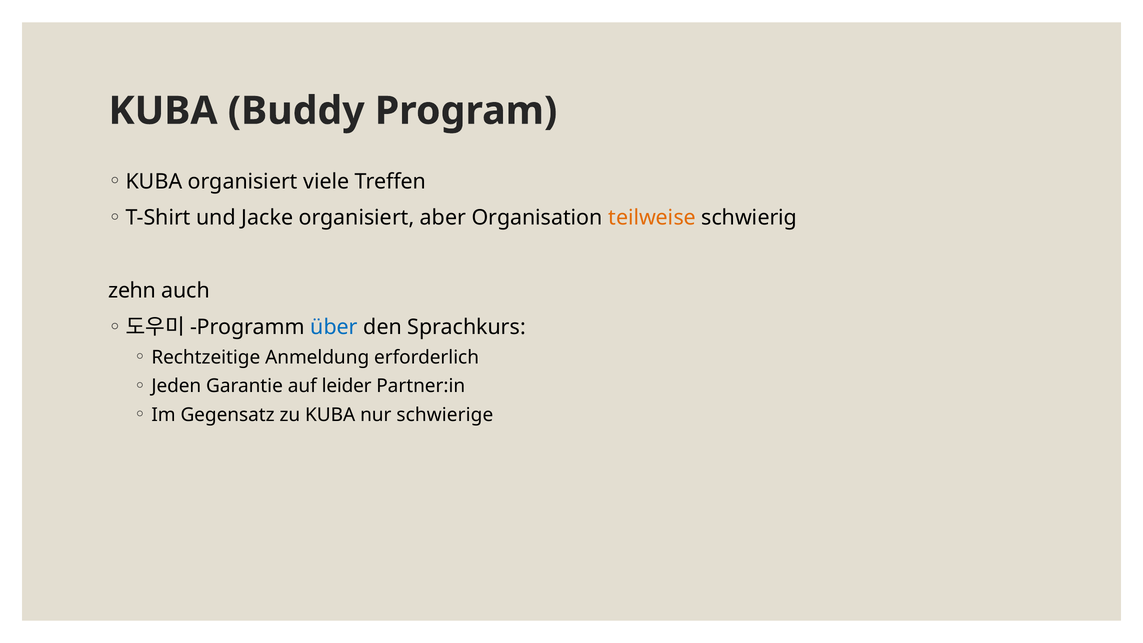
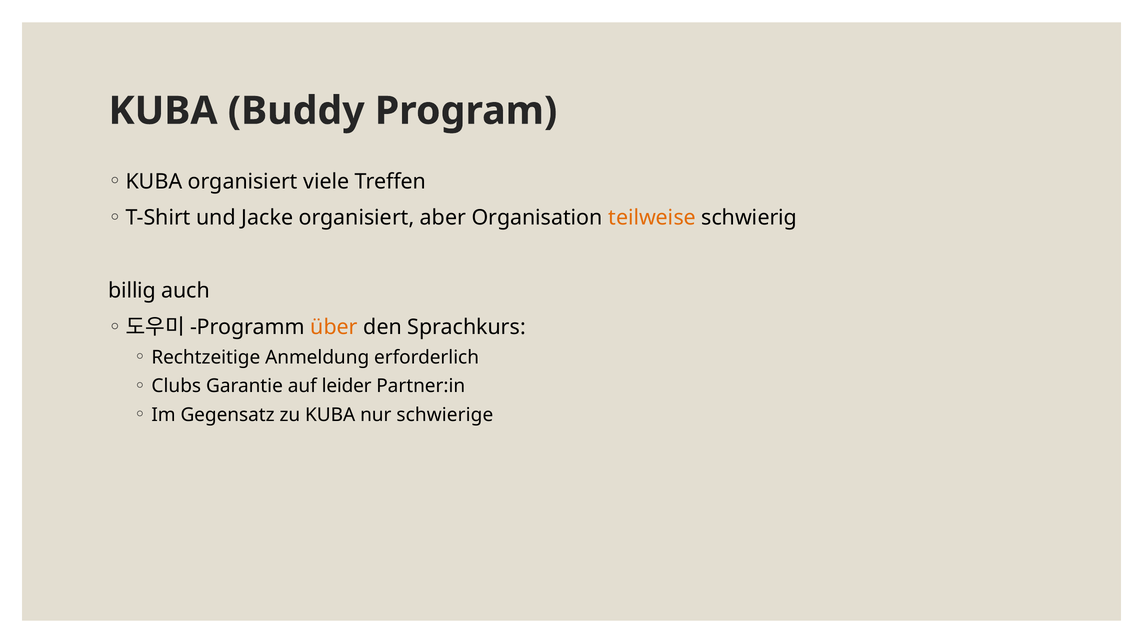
zehn: zehn -> billig (132, 291)
über colour: blue -> orange (334, 327)
Jeden: Jeden -> Clubs (176, 386)
